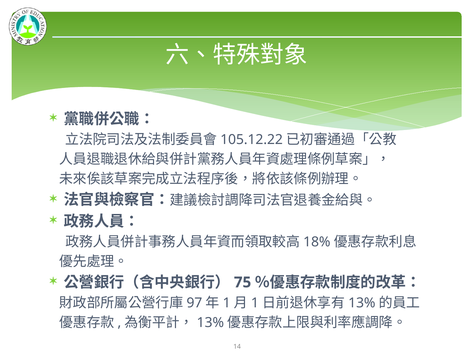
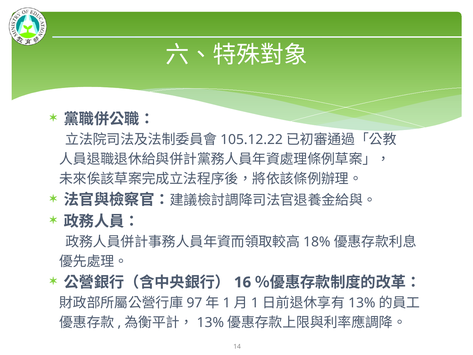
75: 75 -> 16 (243, 282)
